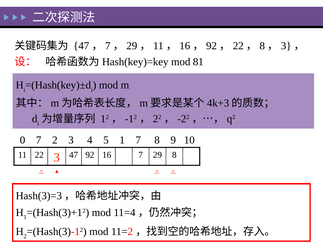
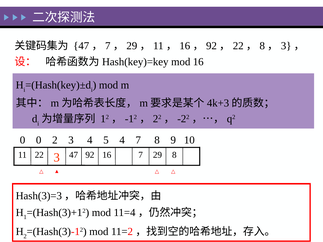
mod 81: 81 -> 16 (198, 62)
0 7: 7 -> 0 (39, 140)
5 1: 1 -> 4 (122, 140)
